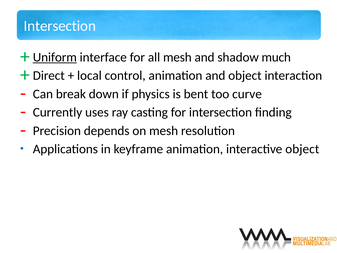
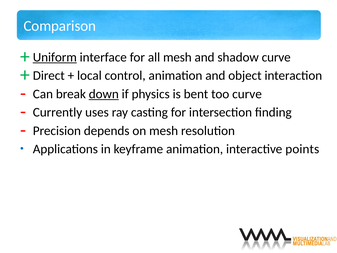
Intersection: Intersection -> Comparison (60, 26)
shadow much: much -> curve (276, 57)
down underline: none -> present (104, 94)
interactive object: object -> points (302, 149)
